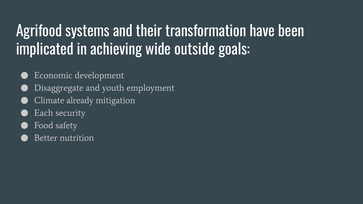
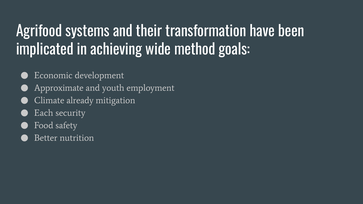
outside: outside -> method (195, 50)
Disaggregate: Disaggregate -> Approximate (59, 88)
